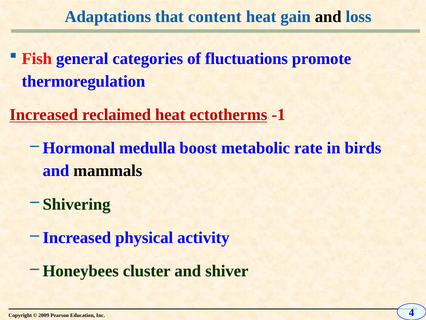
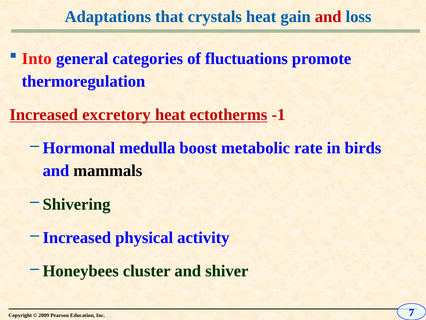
content: content -> crystals (215, 17)
and colour: black -> red (328, 17)
Fish: Fish -> Into (37, 59)
reclaimed: reclaimed -> excretory (116, 115)
4: 4 -> 7 (412, 312)
